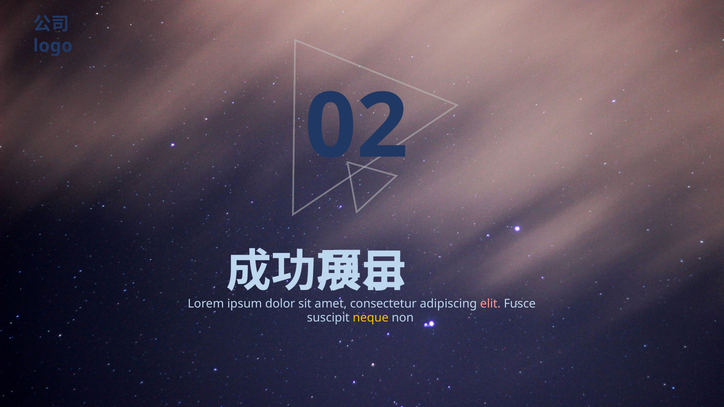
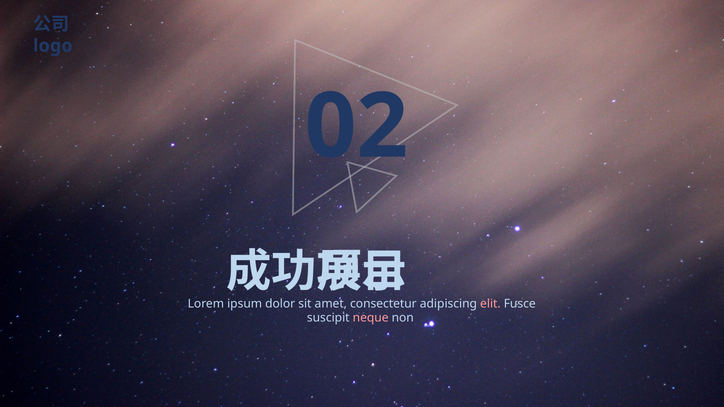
neque colour: yellow -> pink (371, 318)
